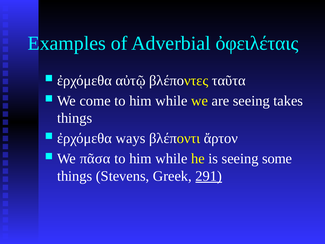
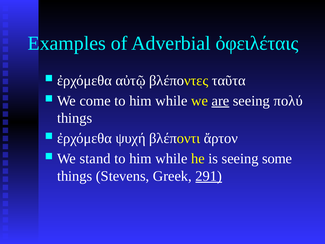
are underline: none -> present (220, 101)
takes: takes -> πολύ (288, 101)
ways: ways -> ψυχή (131, 138)
πᾶσα: πᾶσα -> stand (95, 159)
